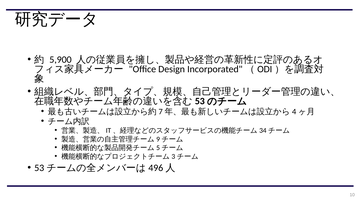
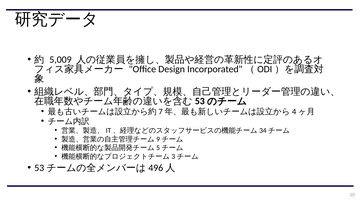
5,900: 5,900 -> 5,009 (60, 60)
